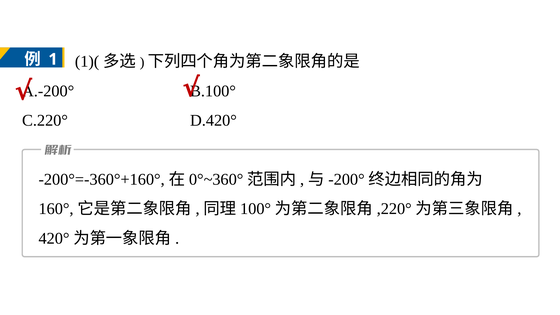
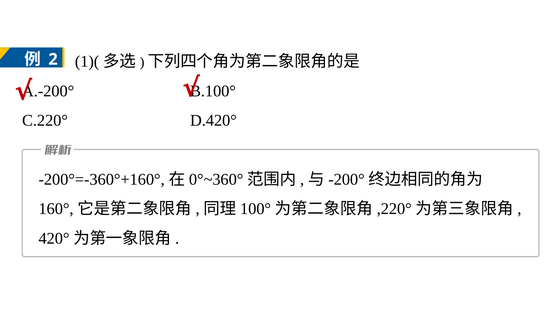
1: 1 -> 2 (53, 59)
